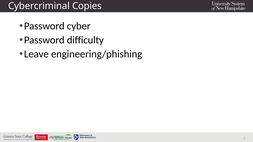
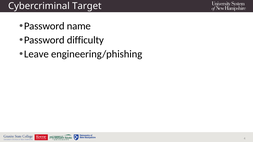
Copies: Copies -> Target (87, 6)
cyber: cyber -> name (79, 26)
